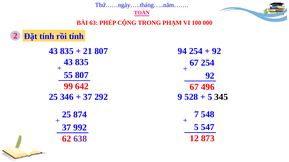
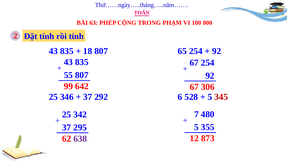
21: 21 -> 18 (88, 51)
94: 94 -> 65 (182, 51)
496: 496 -> 306 (208, 87)
9: 9 -> 6 (180, 97)
345 colour: black -> red (221, 97)
548: 548 -> 480 (208, 114)
874: 874 -> 342 (80, 115)
547: 547 -> 355 (208, 127)
992: 992 -> 295 (80, 128)
